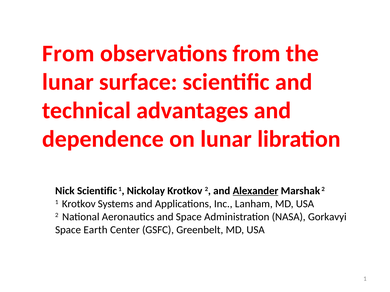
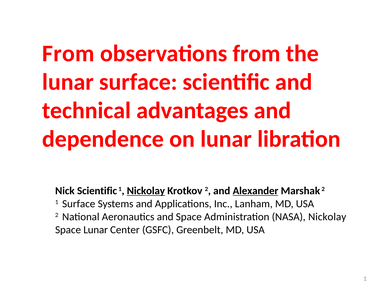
Nickolay underline: none -> present (146, 191)
1 Krotkov: Krotkov -> Surface (79, 204)
NASA Gorkavyi: Gorkavyi -> Nickolay (327, 217)
Space Earth: Earth -> Lunar (96, 230)
